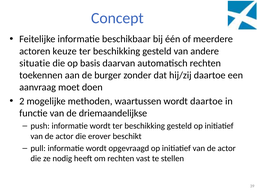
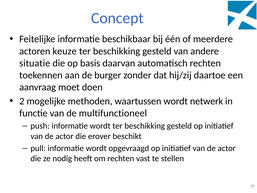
wordt daartoe: daartoe -> netwerk (207, 101)
driemaandelijkse: driemaandelijkse -> multifunctioneel (113, 113)
